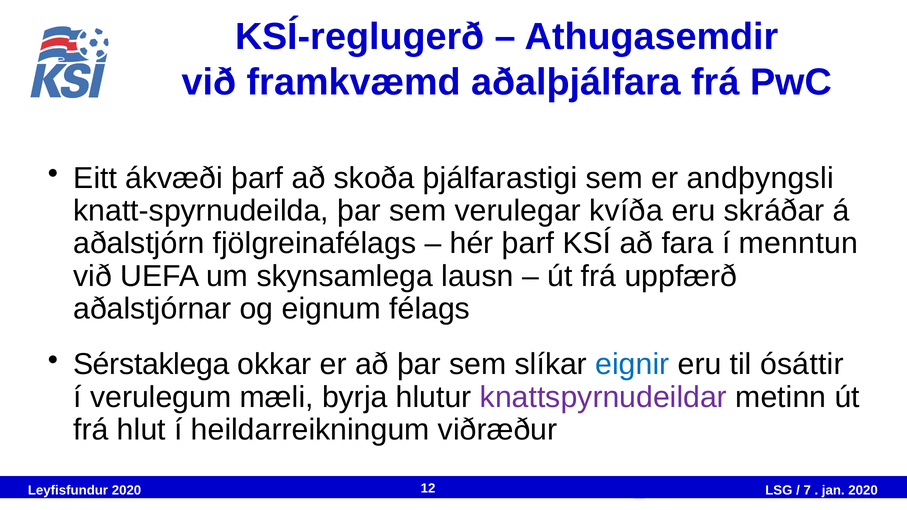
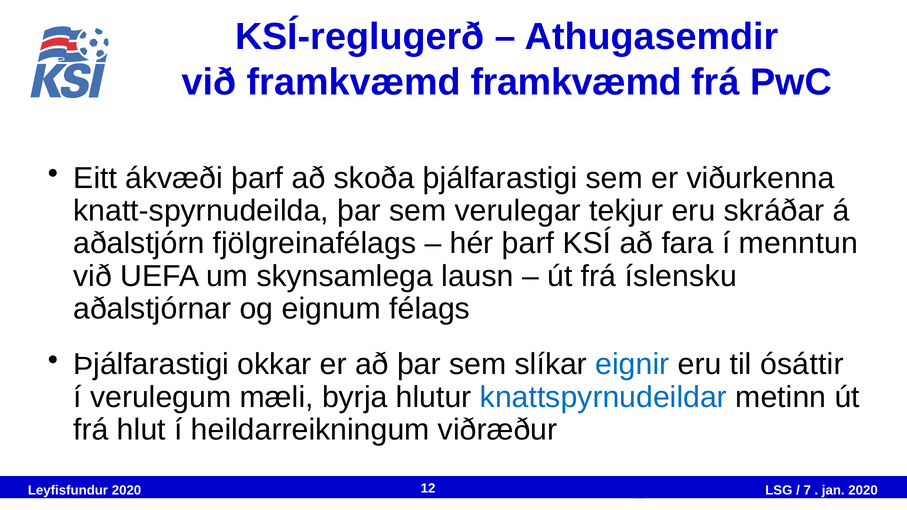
framkvæmd aðalþjálfara: aðalþjálfara -> framkvæmd (576, 82)
andþyngsli: andþyngsli -> viðurkenna (761, 178)
kvíða: kvíða -> tekjur (626, 211)
uppfærð: uppfærð -> íslensku (681, 276)
Sérstaklega: Sérstaklega -> Þjálfarastigi (151, 365)
knattspyrnudeildar colour: purple -> blue (603, 397)
